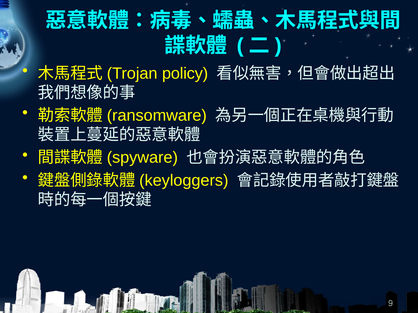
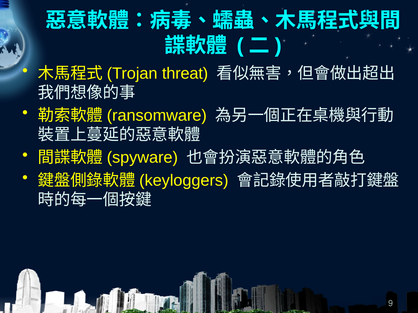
policy: policy -> threat (185, 73)
